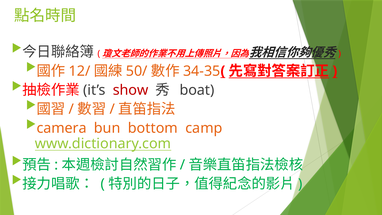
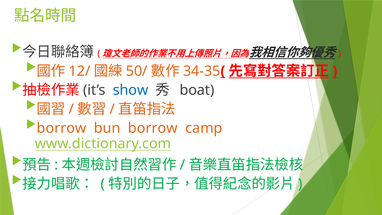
show colour: red -> blue (131, 90)
camera: camera -> borrow (61, 128)
bun bottom: bottom -> borrow (153, 128)
